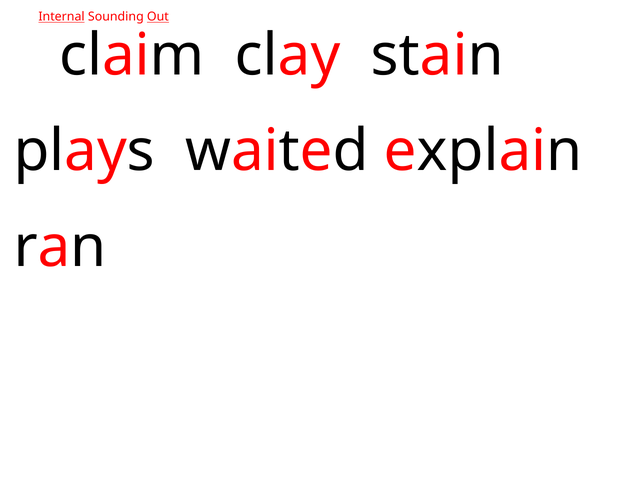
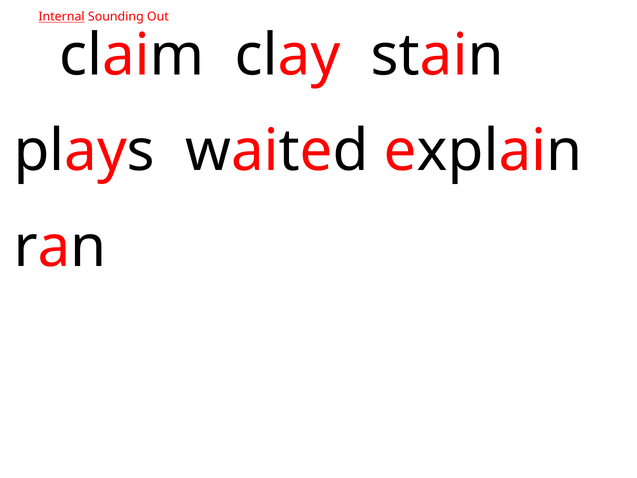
Out underline: present -> none (158, 17)
